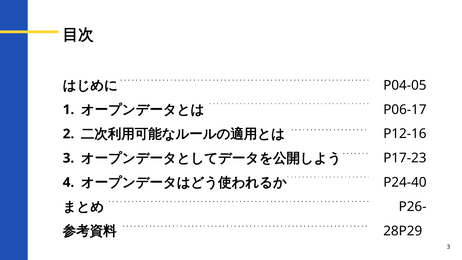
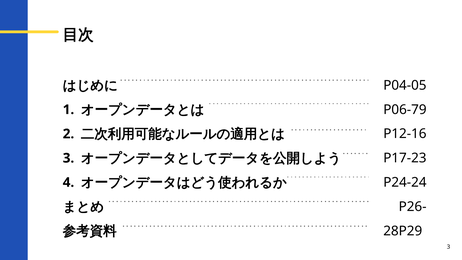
P06-17: P06-17 -> P06-79 (405, 110)
P24-40: P24-40 -> P24-24 (405, 182)
